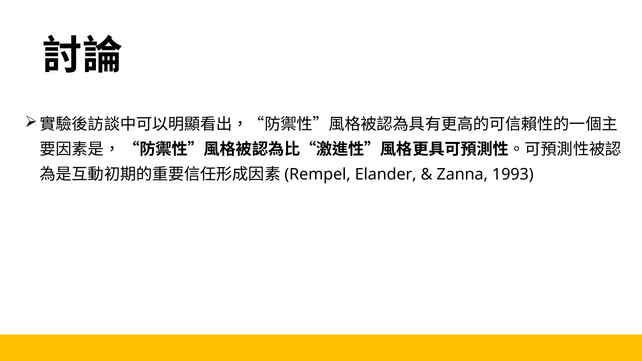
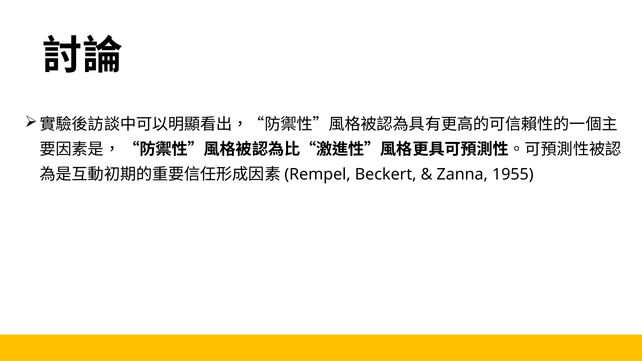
Elander: Elander -> Beckert (386, 174)
1993: 1993 -> 1955 (513, 174)
